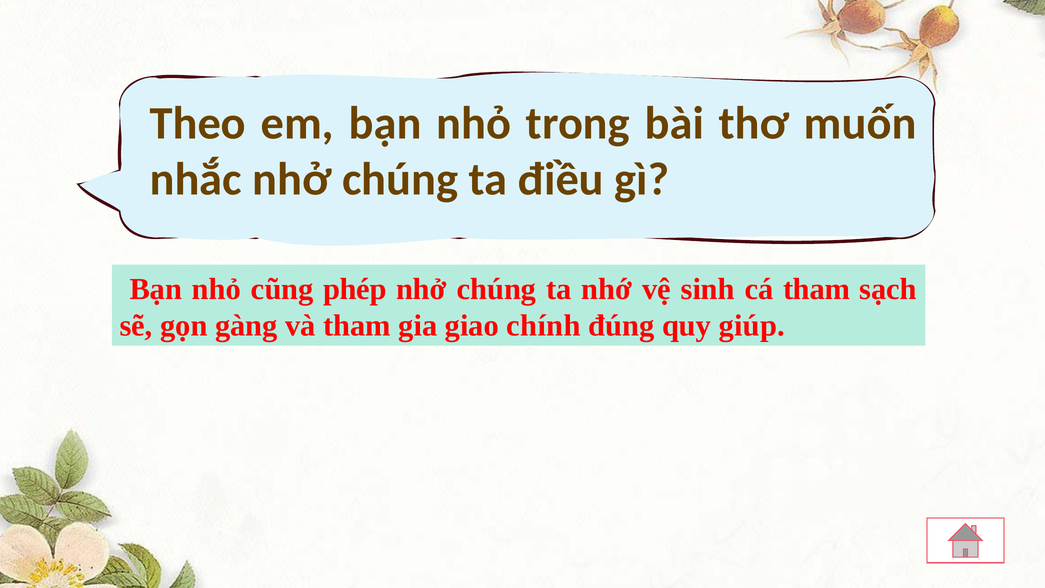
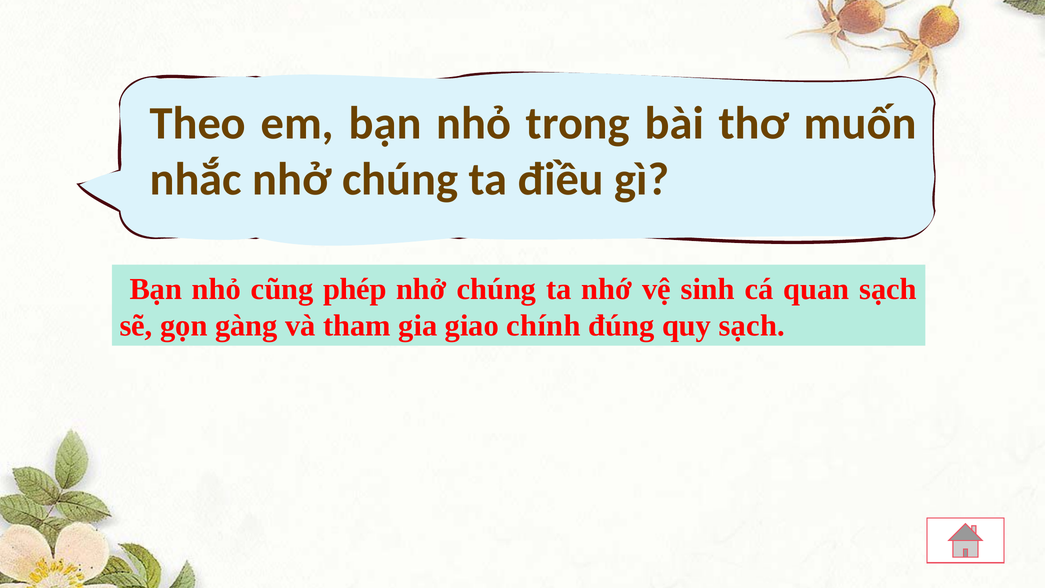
cá tham: tham -> quan (816, 289)
quy giúp: giúp -> sạch (752, 326)
